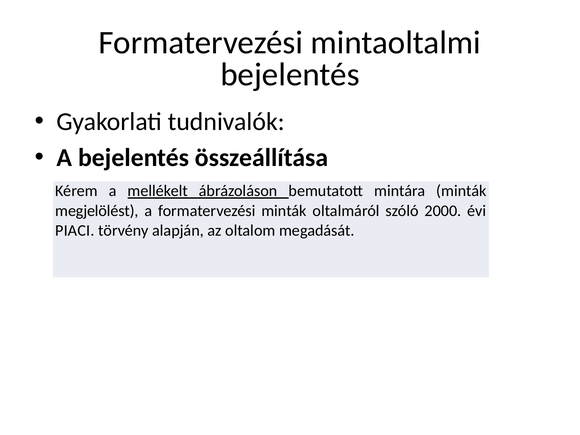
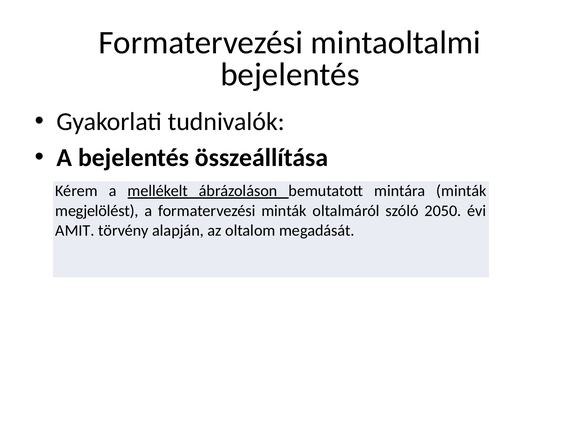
2000: 2000 -> 2050 (443, 211)
PIACI: PIACI -> AMIT (75, 230)
